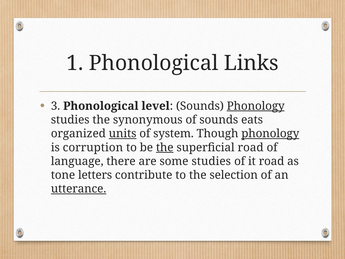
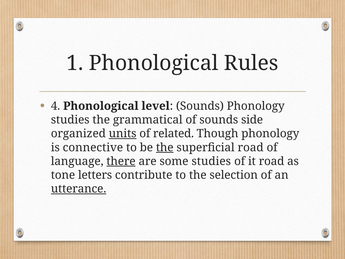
Links: Links -> Rules (251, 63)
3: 3 -> 4 (56, 106)
Phonology underline: present -> none (256, 106)
synonymous: synonymous -> grammatical (148, 120)
eats: eats -> side (252, 120)
system: system -> related (174, 134)
phonology underline: present -> none (270, 134)
corruption: corruption -> connective (93, 147)
there underline: none -> present (121, 161)
